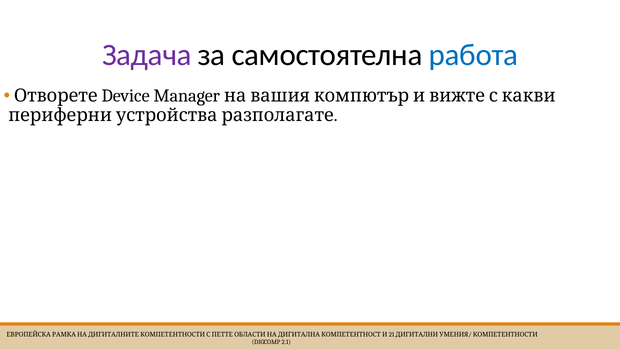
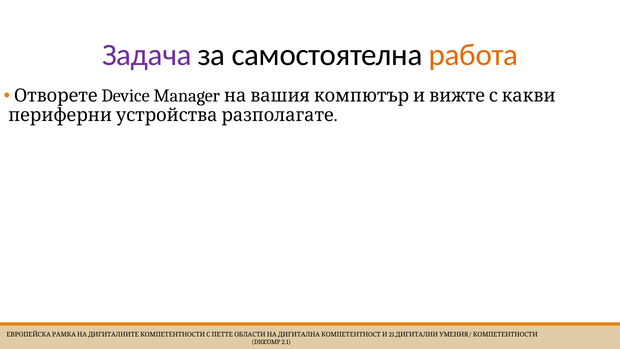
работа colour: blue -> orange (474, 55)
